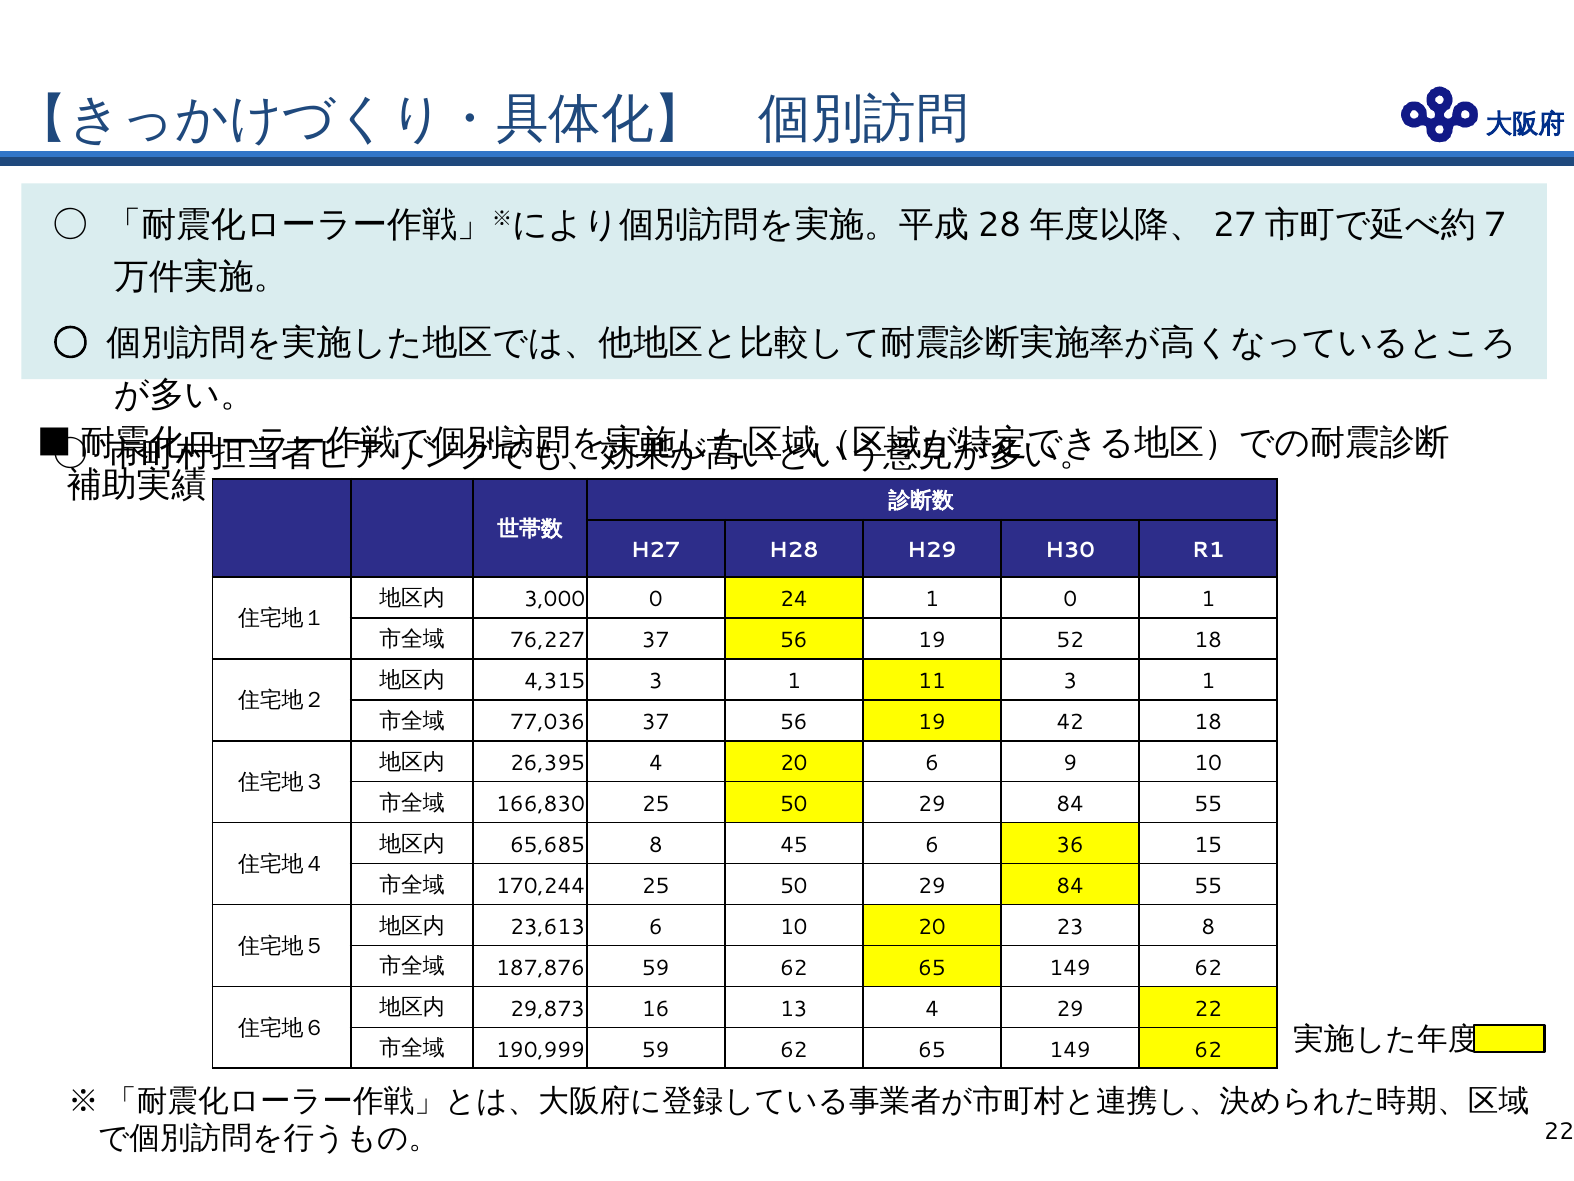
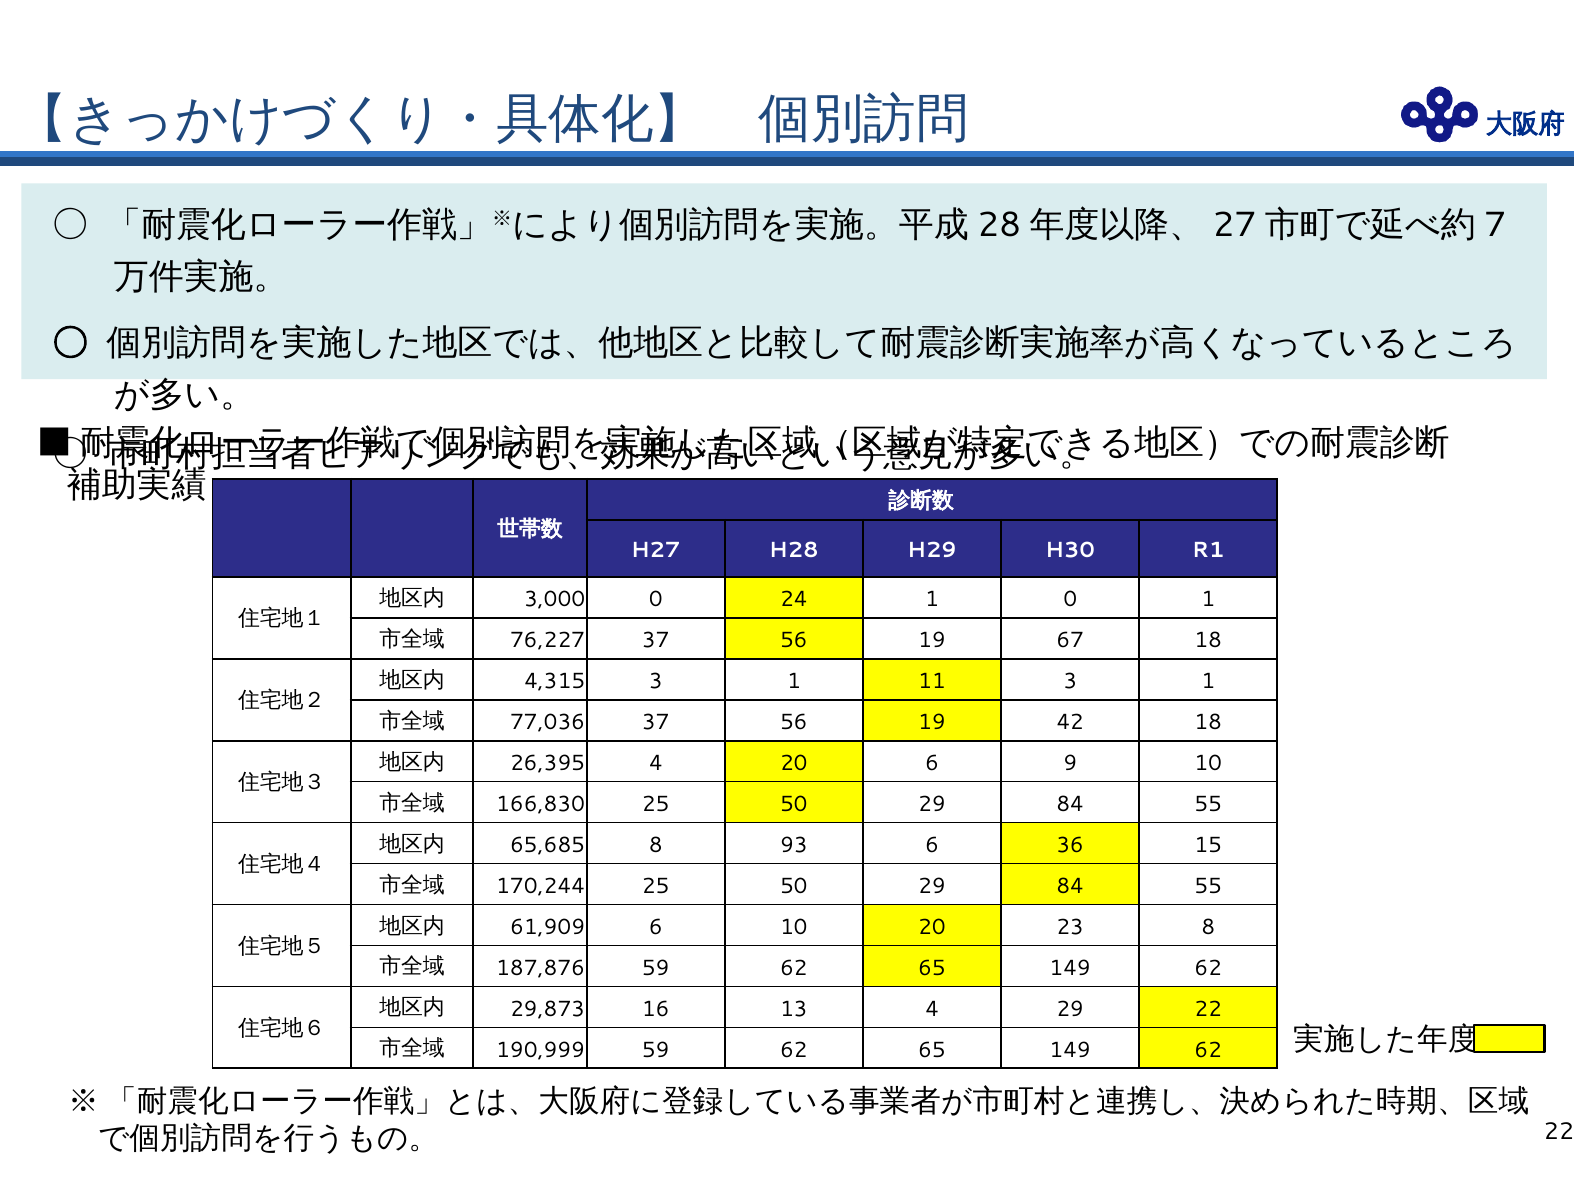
52: 52 -> 67 (1070, 640)
45: 45 -> 93 (794, 845)
23,613: 23,613 -> 61,909 (548, 927)
